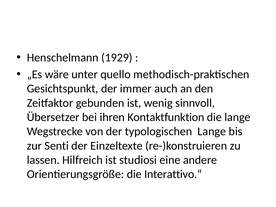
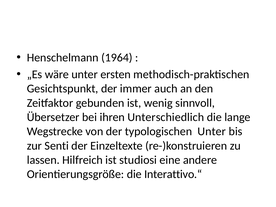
1929: 1929 -> 1964 (117, 58)
quello: quello -> ersten (116, 74)
Kontaktfunktion: Kontaktfunktion -> Unterschiedlich (166, 117)
typologischen Lange: Lange -> Unter (212, 131)
